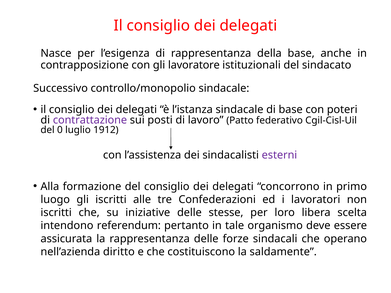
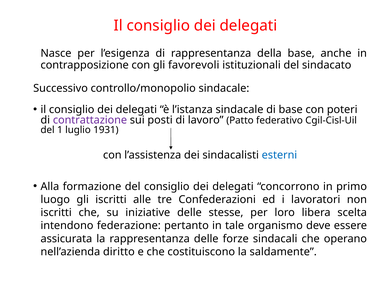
lavoratore: lavoratore -> favorevoli (194, 65)
0: 0 -> 1 (60, 130)
1912: 1912 -> 1931 (106, 130)
esterni colour: purple -> blue (279, 155)
referendum: referendum -> federazione (129, 226)
